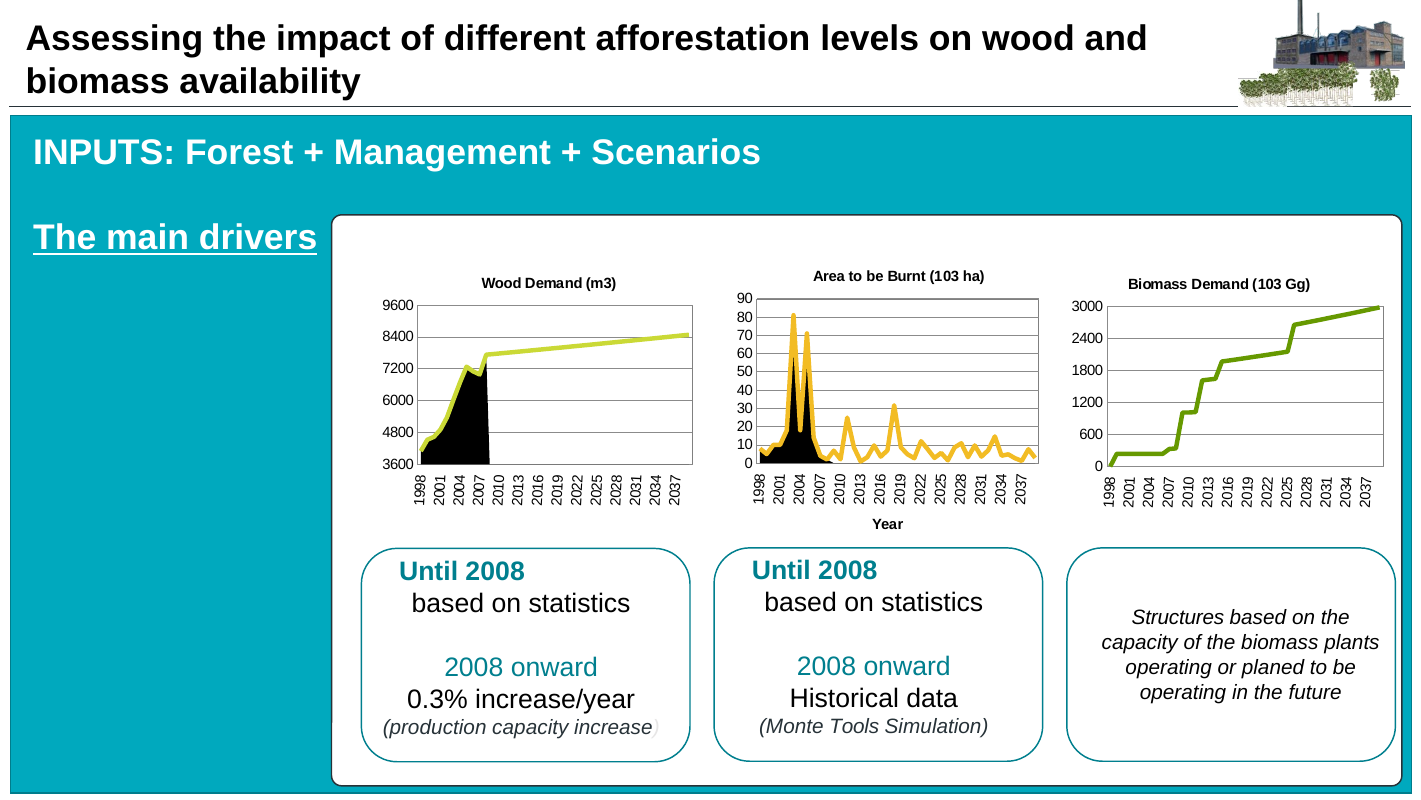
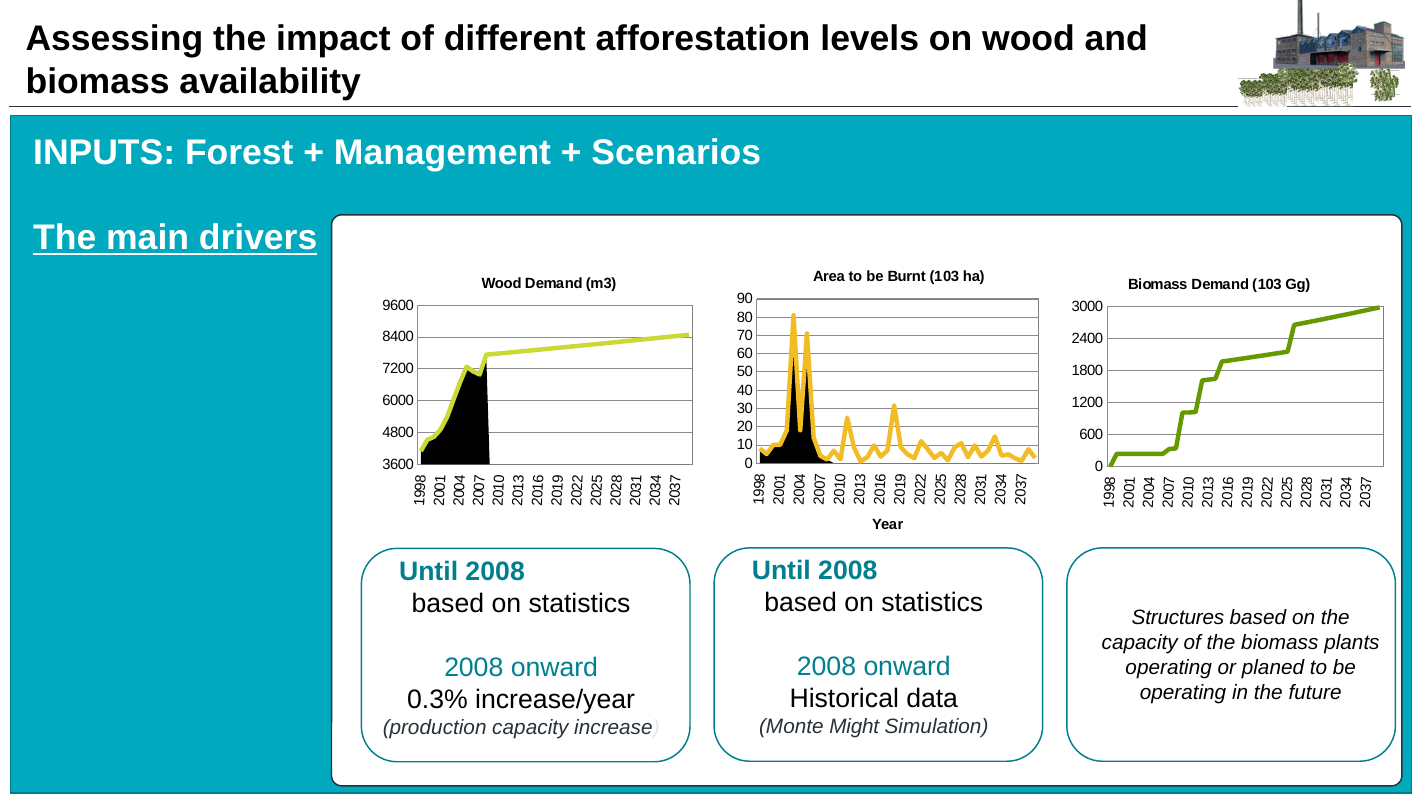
Tools: Tools -> Might (854, 726)
